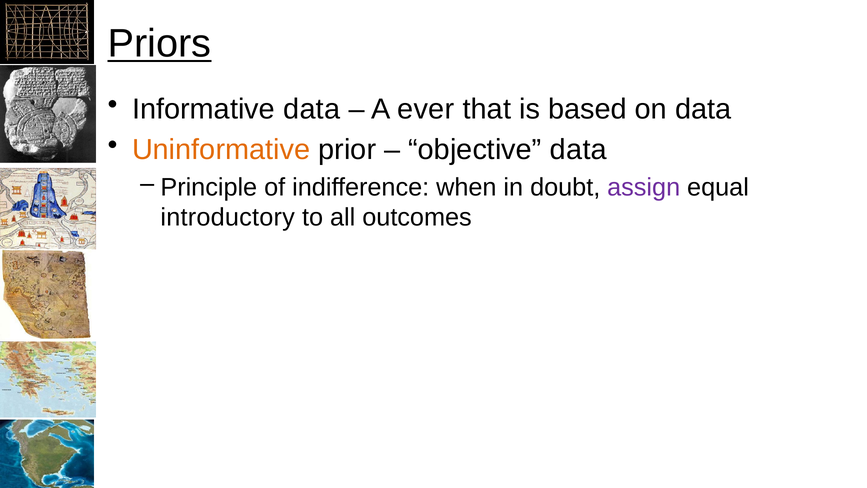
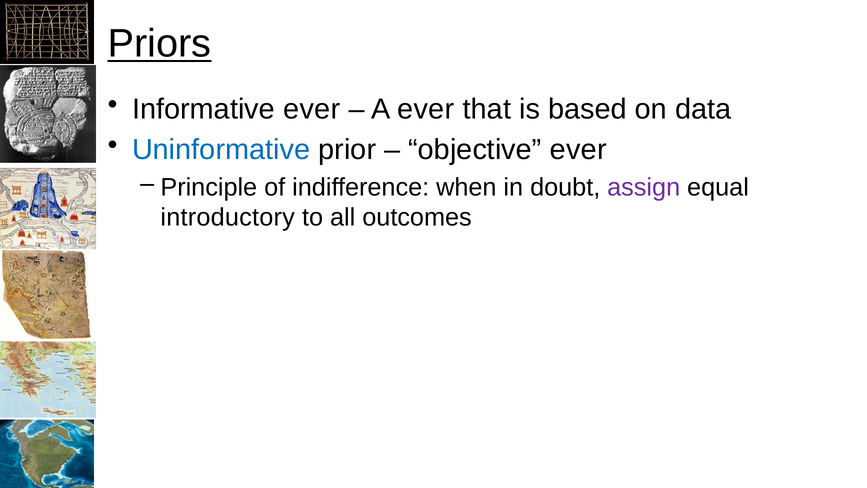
Informative data: data -> ever (312, 109)
Uninformative colour: orange -> blue (221, 150)
objective data: data -> ever (578, 150)
